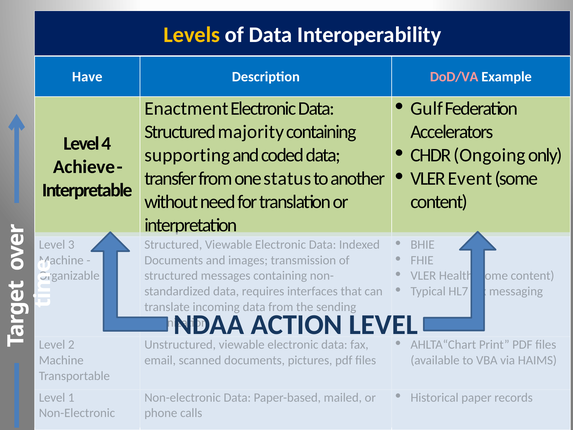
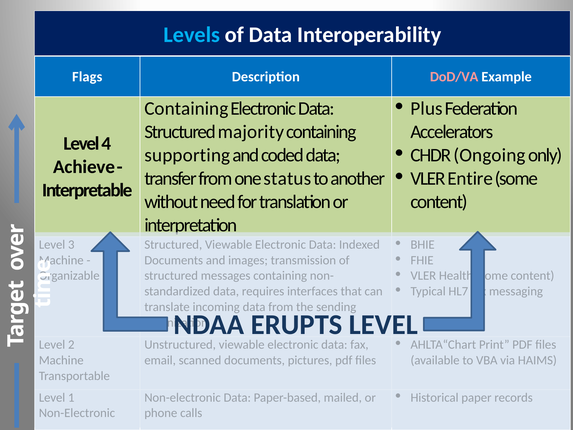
Levels colour: yellow -> light blue (192, 35)
Have: Have -> Flags (87, 77)
Gulf: Gulf -> Plus (427, 109)
Enactment: Enactment -> Containing (186, 109)
Event: Event -> Entire (470, 178)
ACTION: ACTION -> ERUPTS (297, 324)
